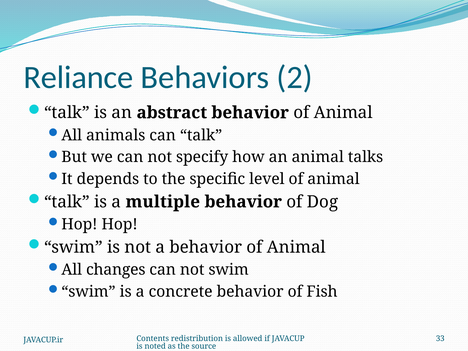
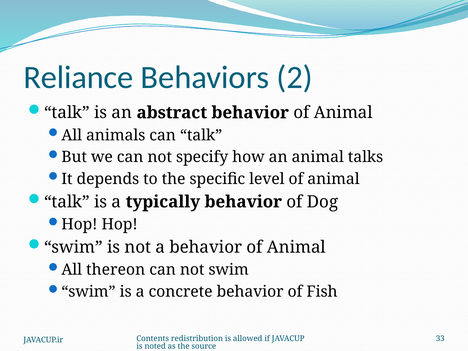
multiple: multiple -> typically (163, 202)
changes: changes -> thereon (116, 270)
